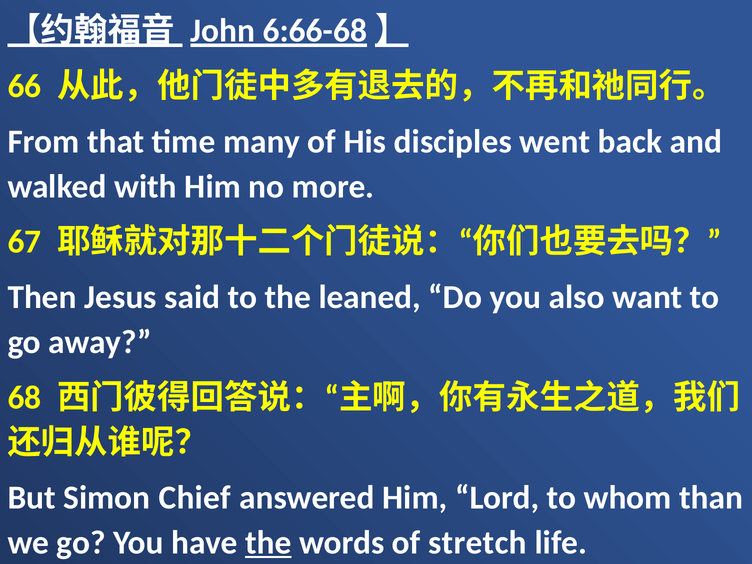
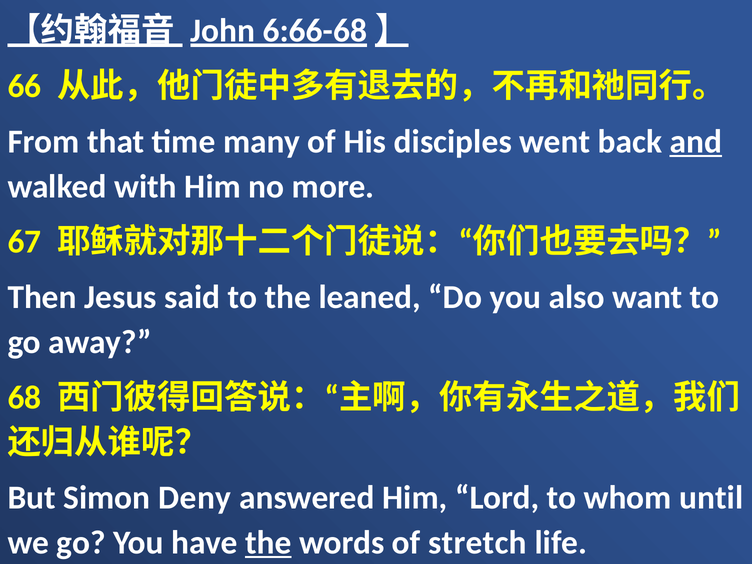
and underline: none -> present (696, 142)
Chief: Chief -> Deny (195, 498)
than: than -> until (711, 498)
